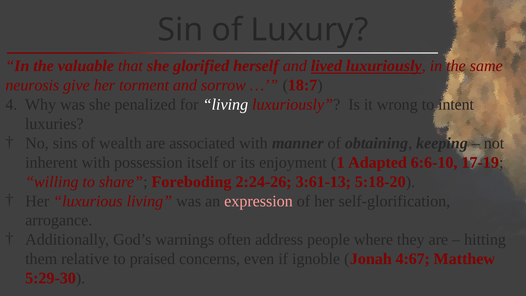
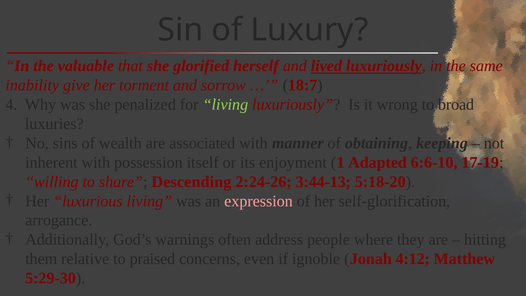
neurosis: neurosis -> inability (32, 85)
living colour: white -> light green (225, 105)
intent: intent -> broad (456, 105)
Foreboding: Foreboding -> Descending (191, 182)
3:61-13: 3:61-13 -> 3:44-13 (323, 182)
4:67: 4:67 -> 4:12 (413, 259)
